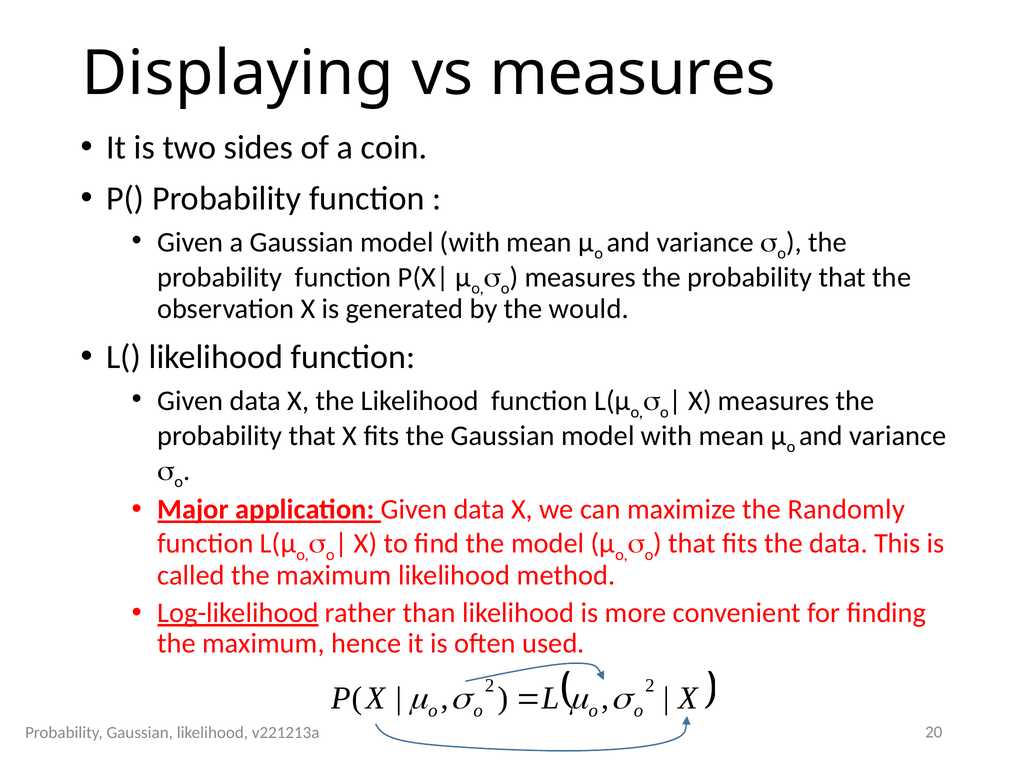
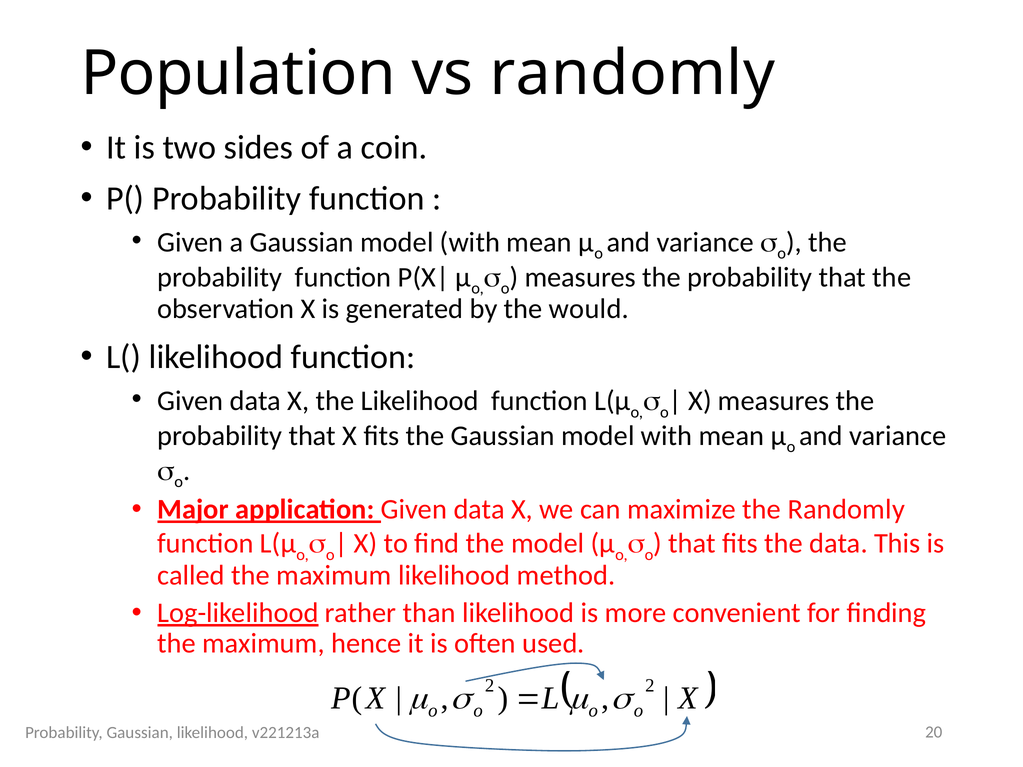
Displaying: Displaying -> Population (238, 74)
vs measures: measures -> randomly (632, 74)
